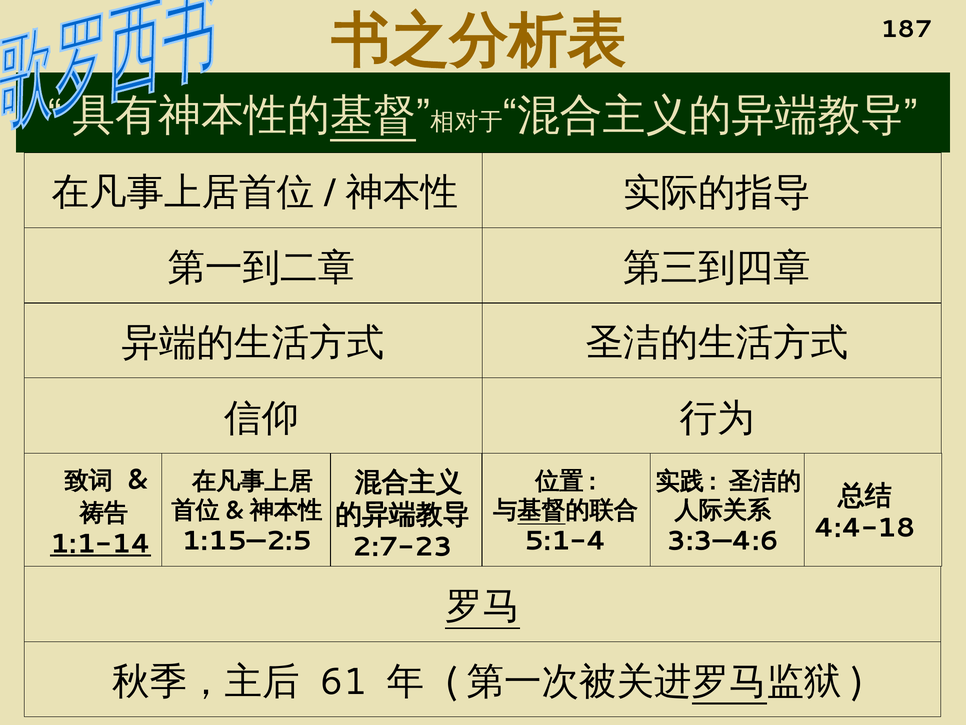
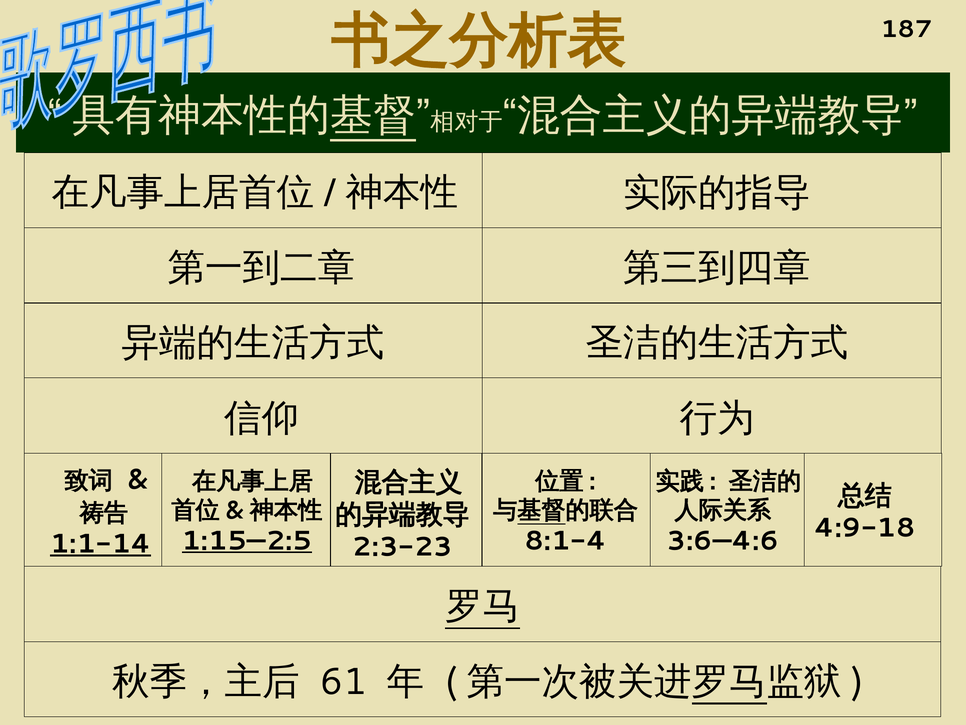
4:4-18: 4:4-18 -> 4:9-18 (865, 527)
1:15—2:5 underline: none -> present (247, 540)
5:1-4: 5:1-4 -> 8:1-4 (566, 540)
3:3—4:6: 3:3—4:6 -> 3:6—4:6 (723, 540)
2:7-23: 2:7-23 -> 2:3-23 (402, 546)
